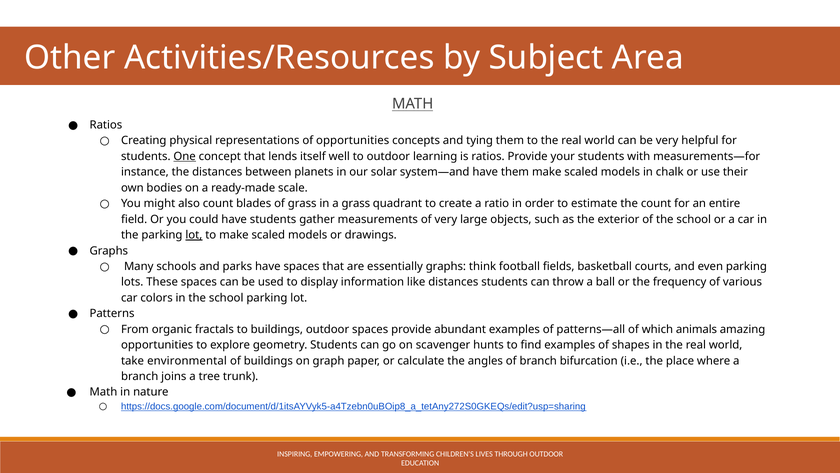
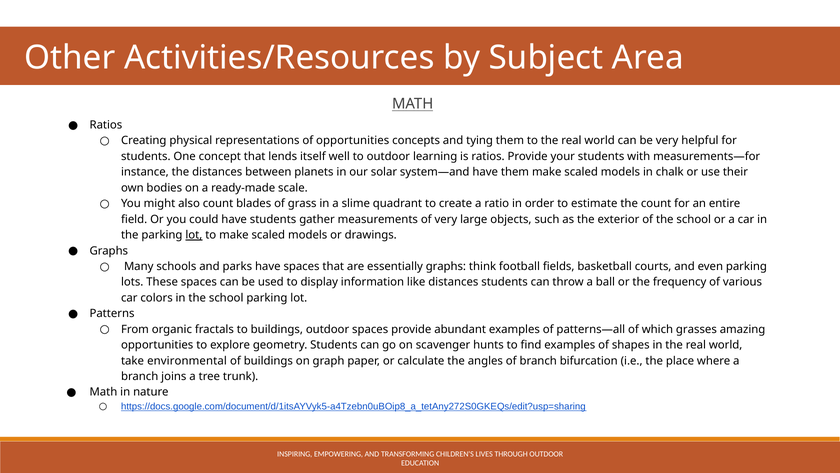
One underline: present -> none (185, 156)
a grass: grass -> slime (356, 203)
animals: animals -> grasses (696, 329)
